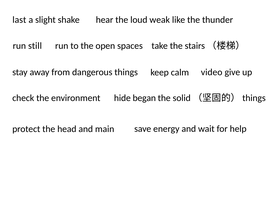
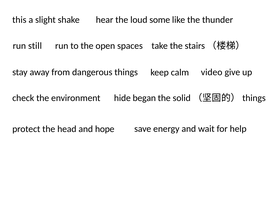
last: last -> this (19, 20)
weak: weak -> some (160, 20)
main: main -> hope (105, 129)
